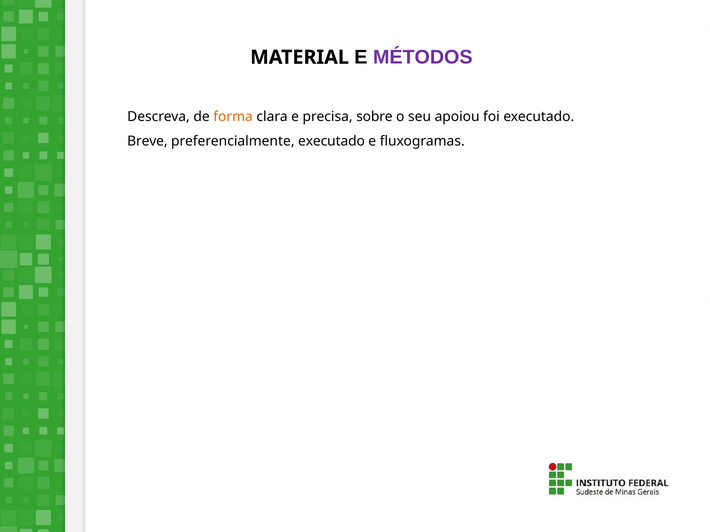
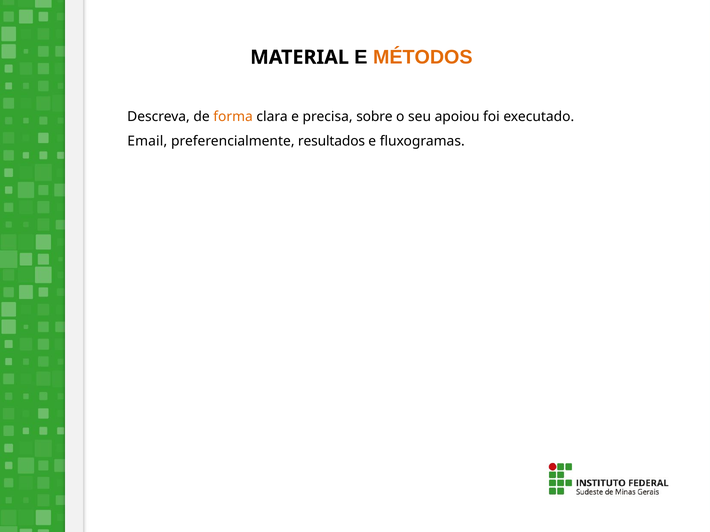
MÉTODOS colour: purple -> orange (423, 57)
Breve: Breve -> Email (147, 141)
preferencialmente executado: executado -> resultados (332, 141)
